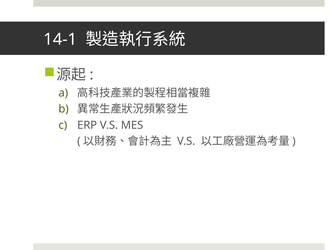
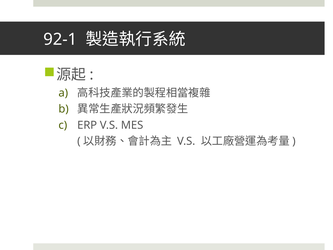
14-1: 14-1 -> 92-1 (60, 39)
